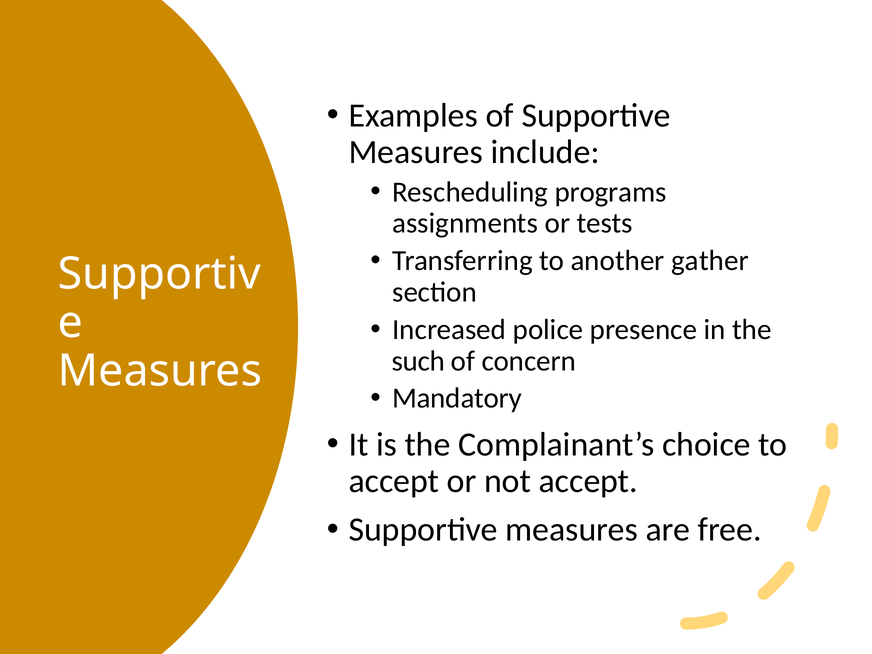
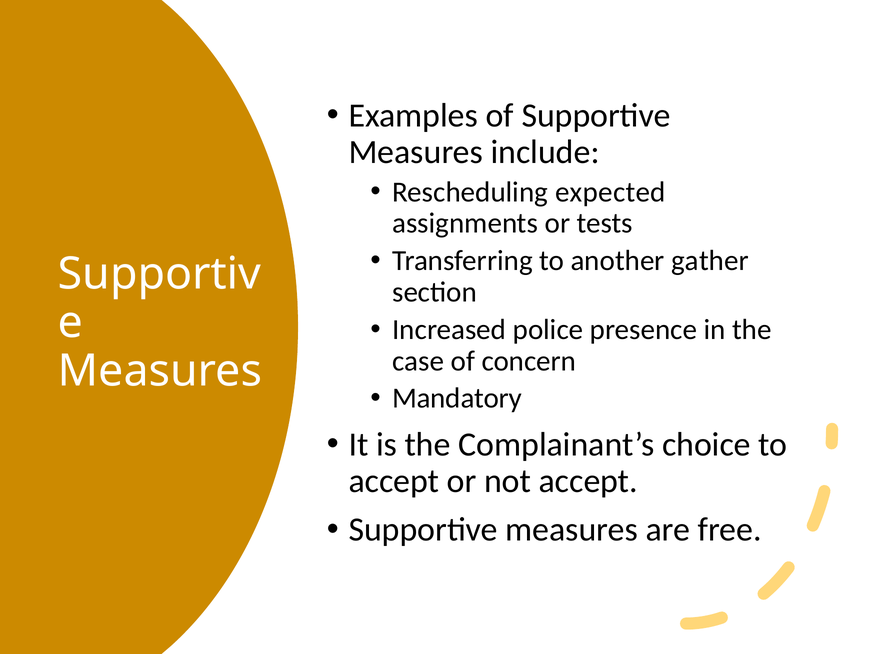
programs: programs -> expected (610, 192)
such: such -> case (418, 361)
